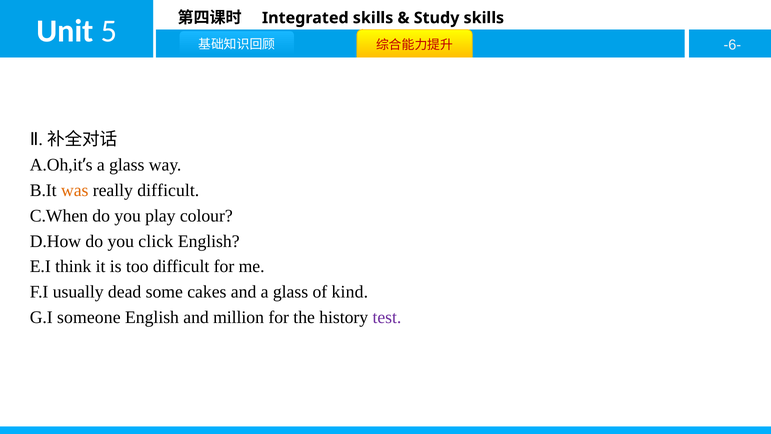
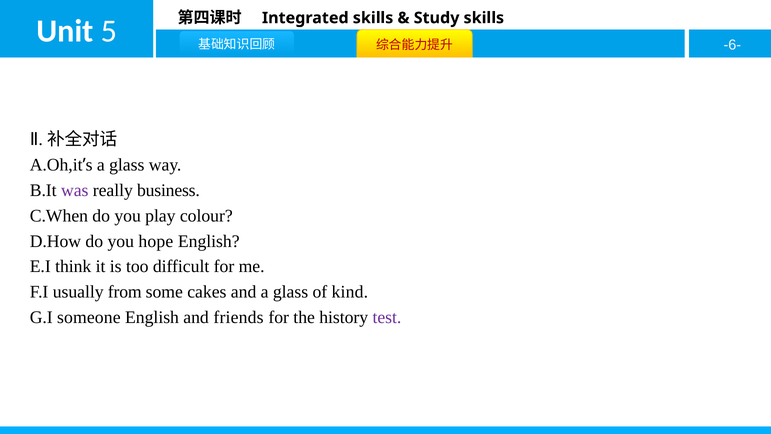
was colour: orange -> purple (75, 190)
really difficult: difficult -> business (168, 190)
click: click -> hope (156, 241)
dead: dead -> from (125, 292)
million: million -> friends (238, 317)
